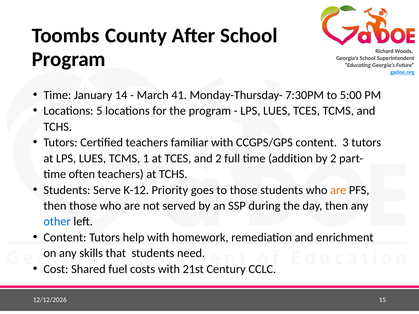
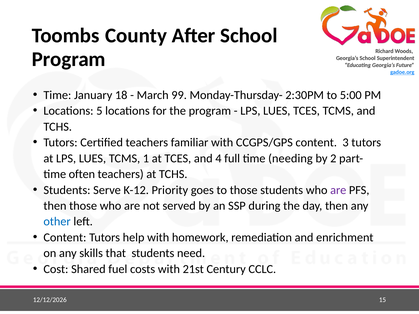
14: 14 -> 18 (121, 95)
41: 41 -> 99 (179, 95)
7:30PM: 7:30PM -> 2:30PM (305, 95)
and 2: 2 -> 4 (218, 158)
addition: addition -> needing (290, 158)
are colour: orange -> purple (338, 190)
